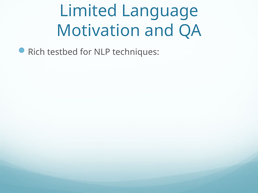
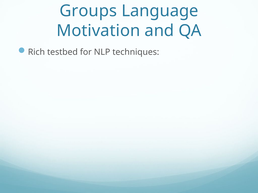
Limited: Limited -> Groups (88, 11)
